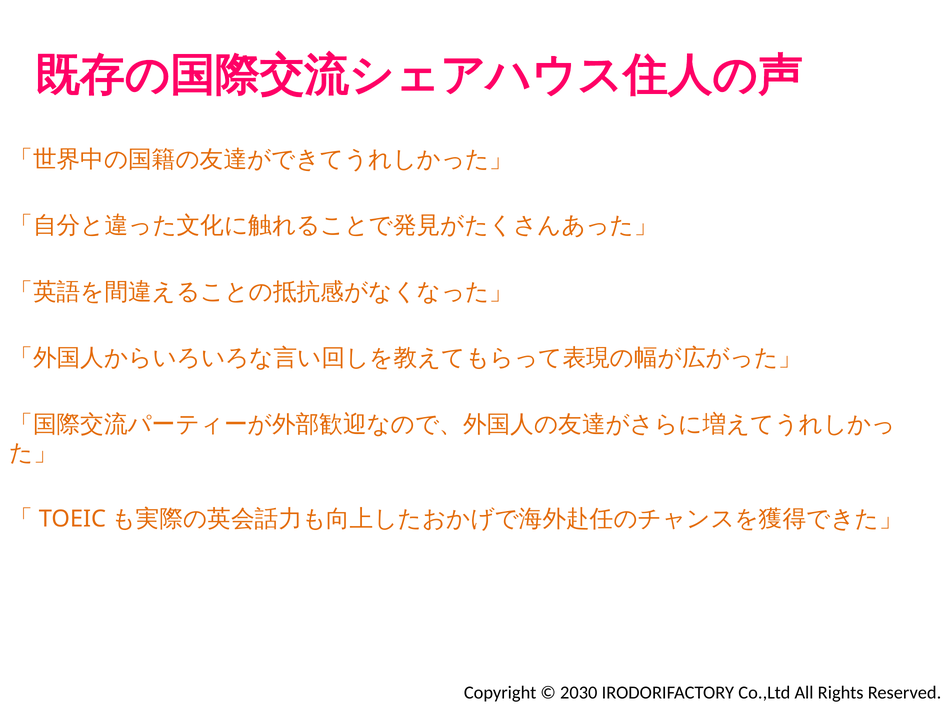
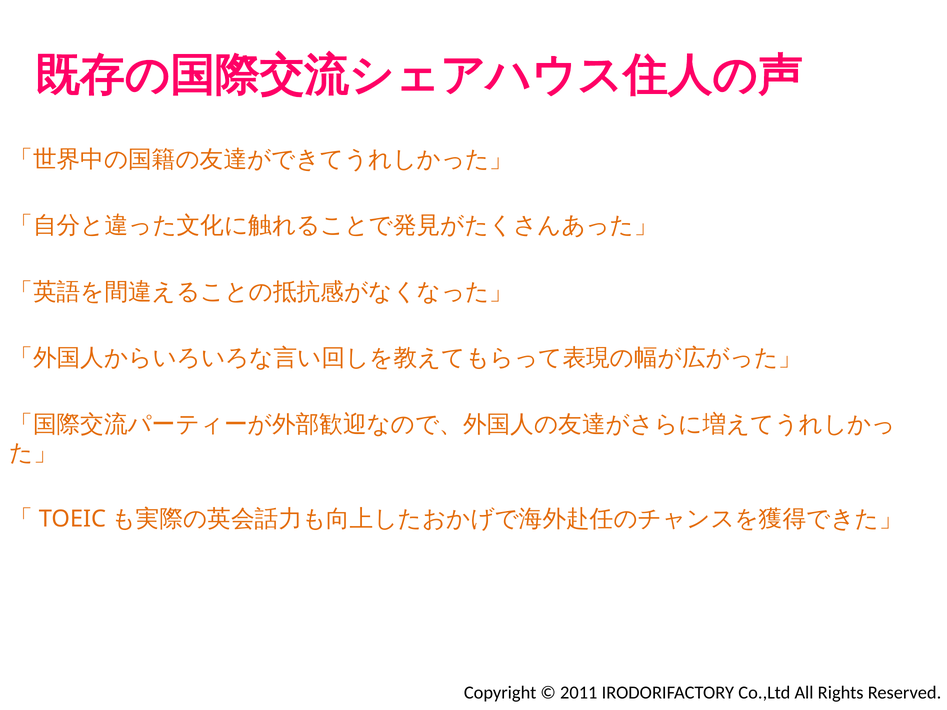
2030: 2030 -> 2011 (579, 693)
